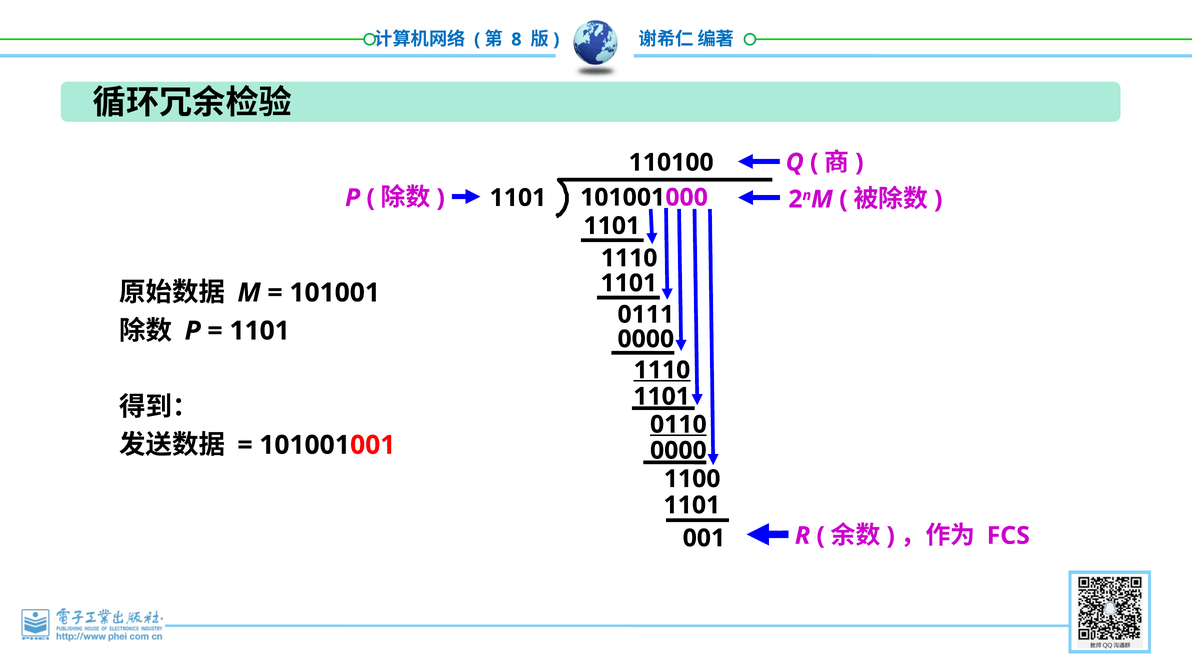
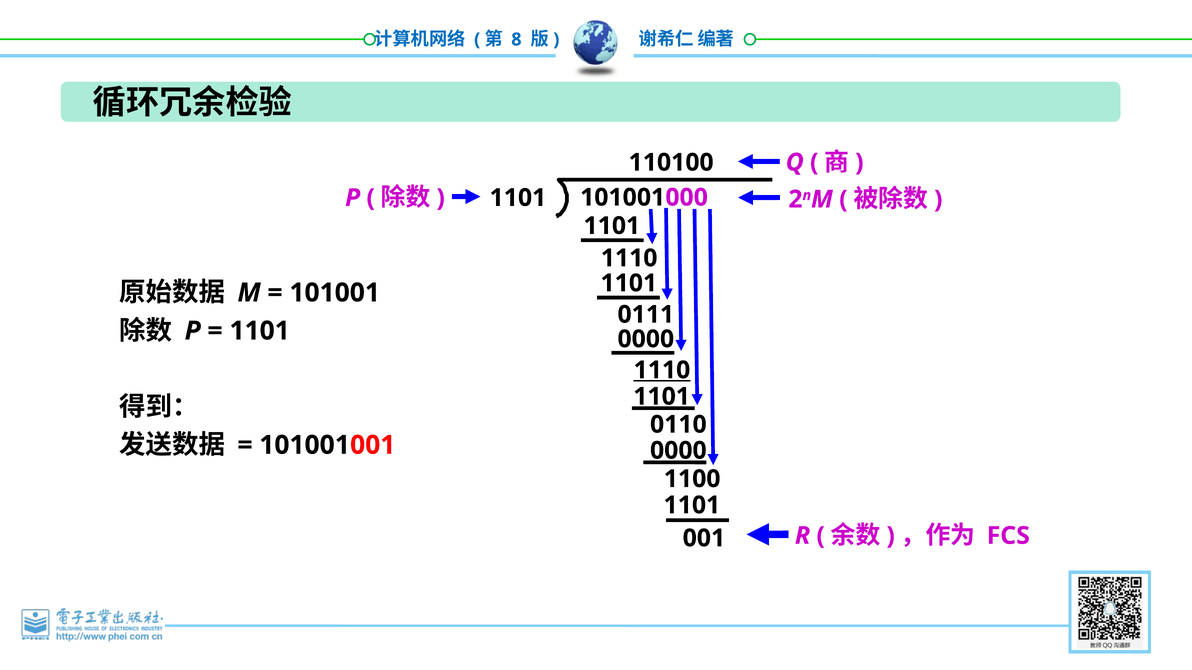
0110 underline: present -> none (678, 425)
